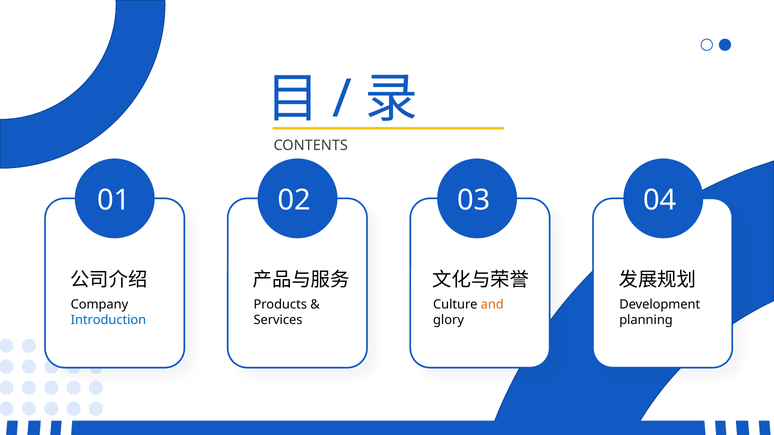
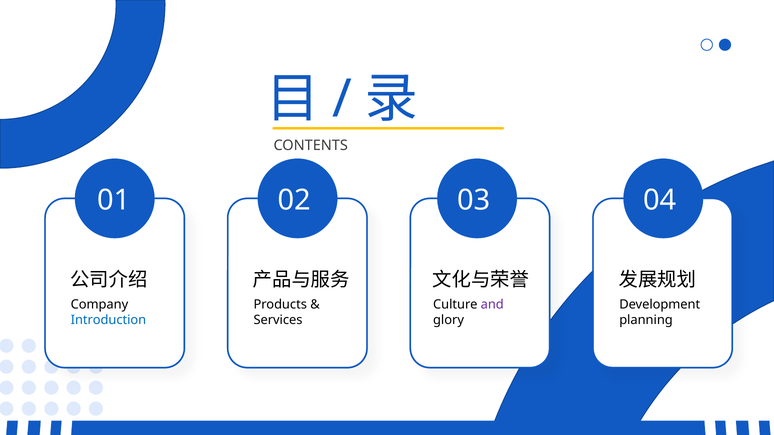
and colour: orange -> purple (492, 305)
